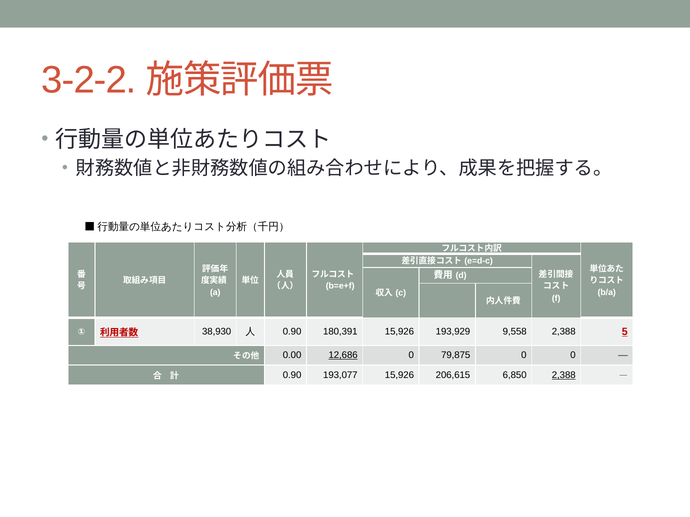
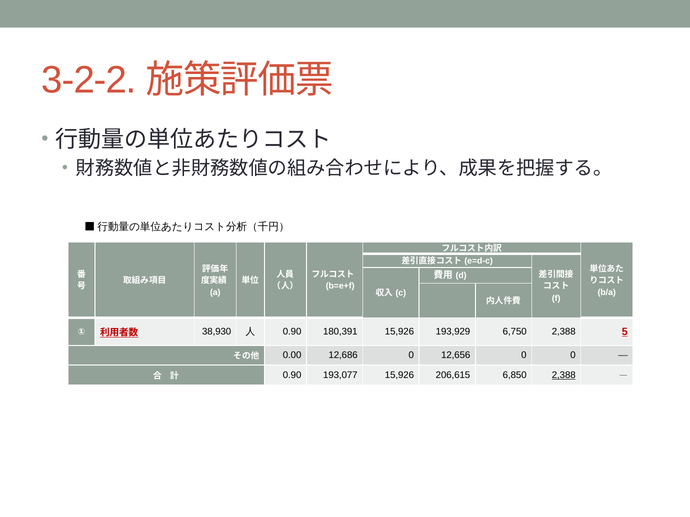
9,558: 9,558 -> 6,750 (515, 332)
12,686 underline: present -> none (343, 356)
79,875: 79,875 -> 12,656 (456, 356)
